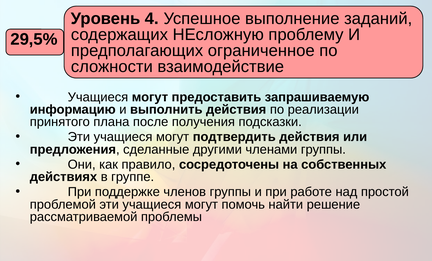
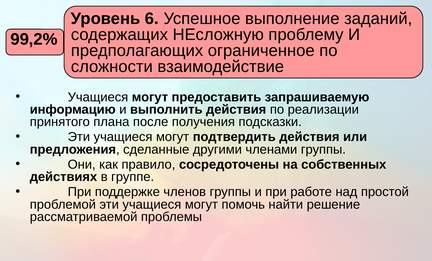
4: 4 -> 6 (152, 19)
29,5%: 29,5% -> 99,2% (34, 39)
